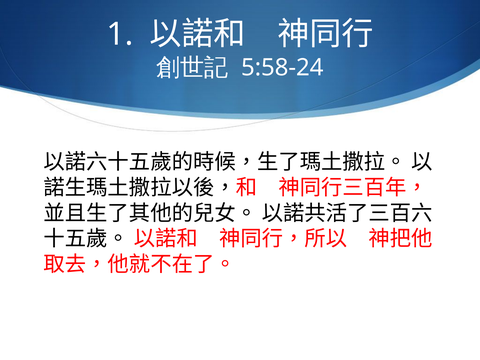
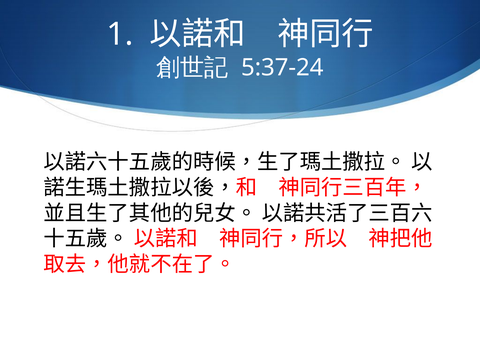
5:58-24: 5:58-24 -> 5:37-24 (282, 67)
